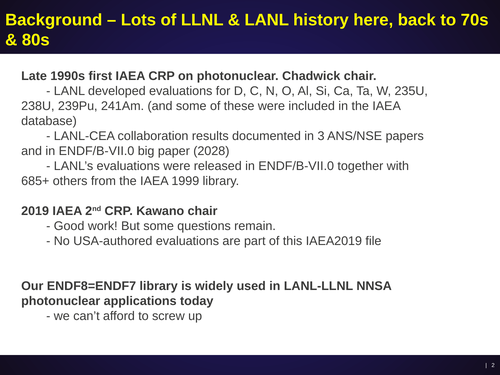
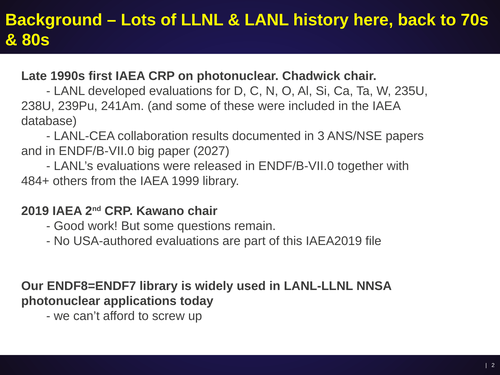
2028: 2028 -> 2027 (211, 151)
685+: 685+ -> 484+ (35, 181)
